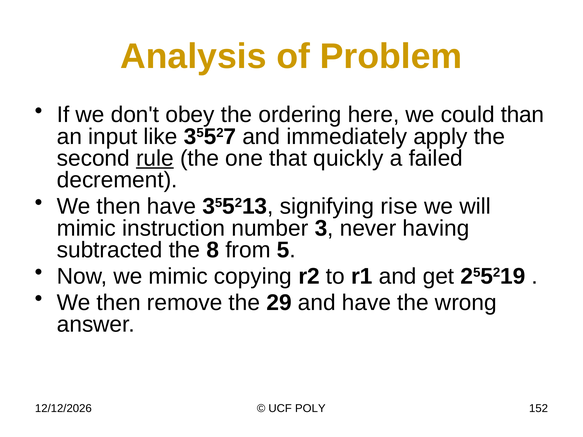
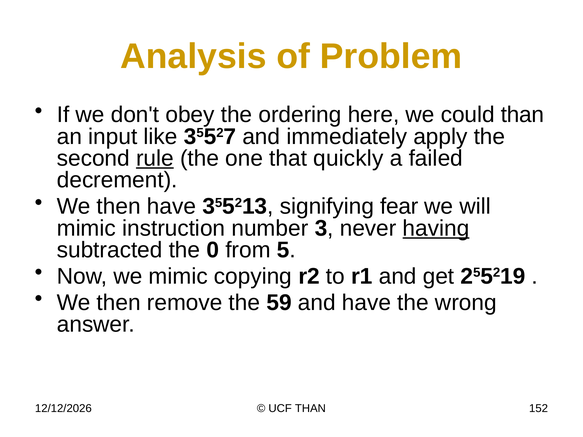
rise: rise -> fear (399, 207)
having underline: none -> present (436, 228)
8: 8 -> 0 (213, 250)
29: 29 -> 59 (279, 303)
UCF POLY: POLY -> THAN (310, 409)
